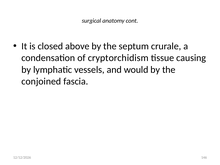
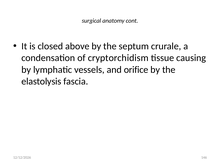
would: would -> orifice (136, 70)
conjoined: conjoined -> elastolysis (41, 81)
